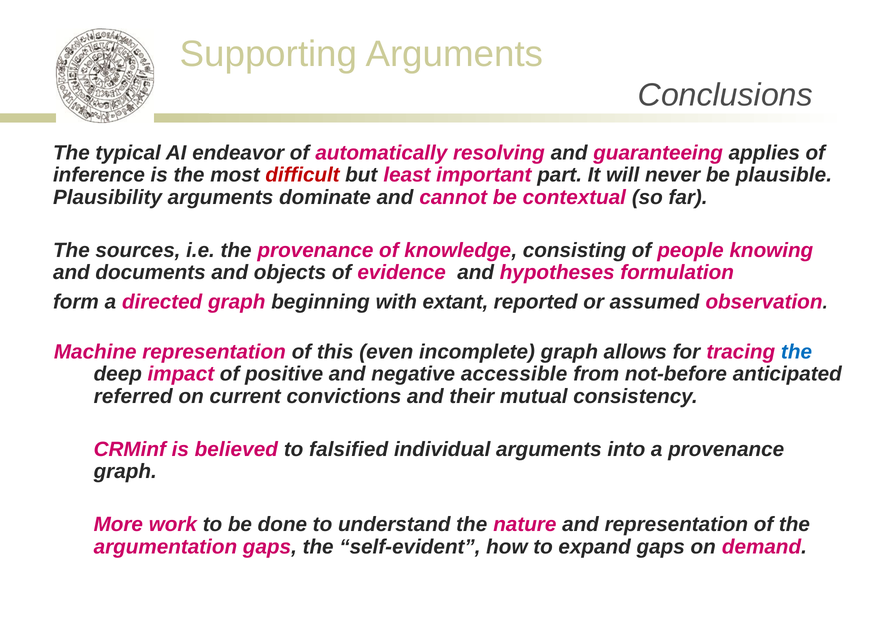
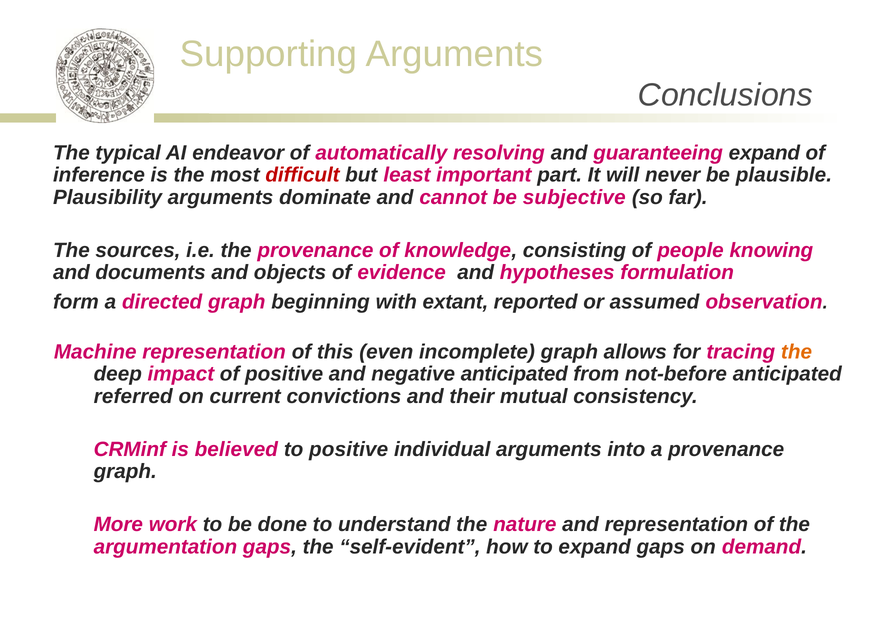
guaranteeing applies: applies -> expand (764, 153)
contextual: contextual -> subjective (574, 197)
the colour: blue -> orange (797, 352)
negative accessible: accessible -> anticipated (514, 374)
to falsified: falsified -> positive (349, 449)
